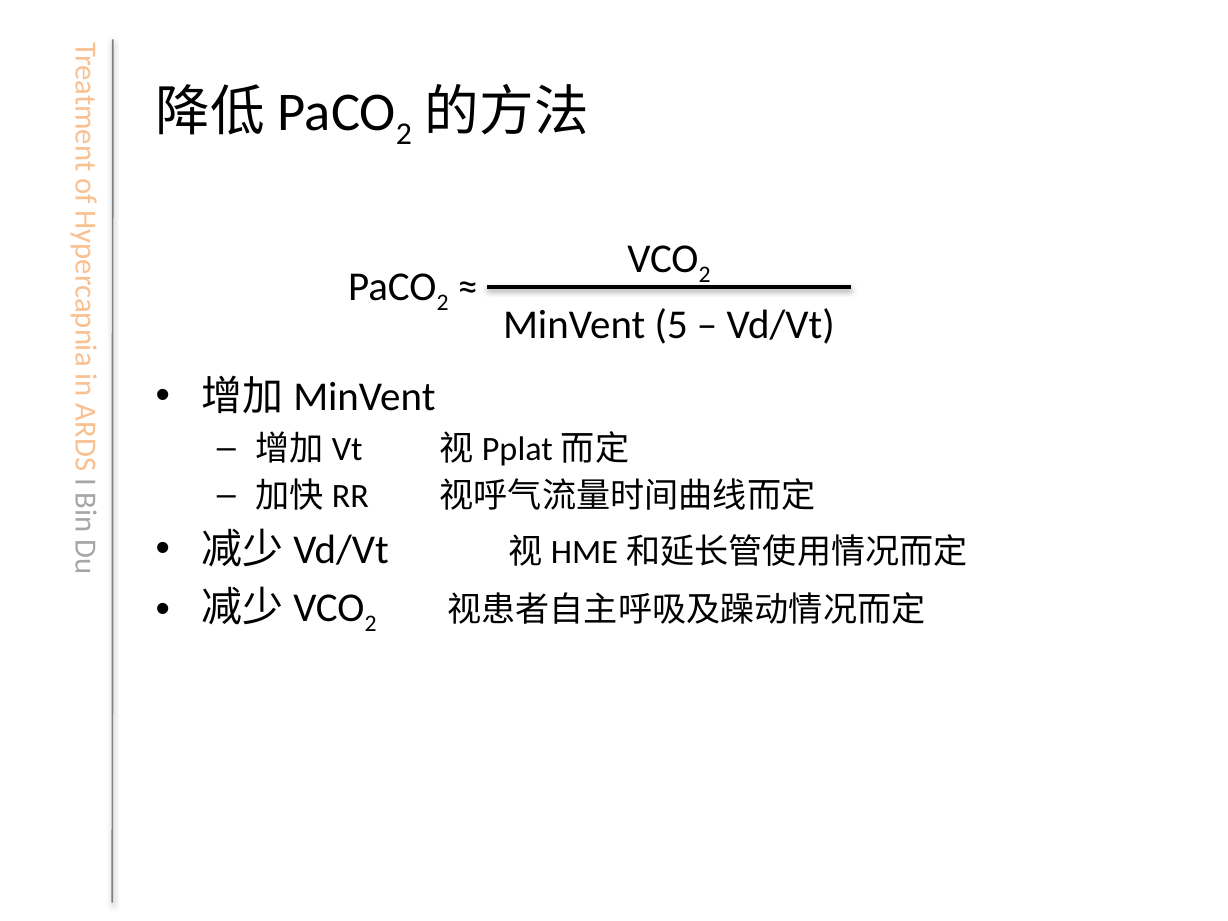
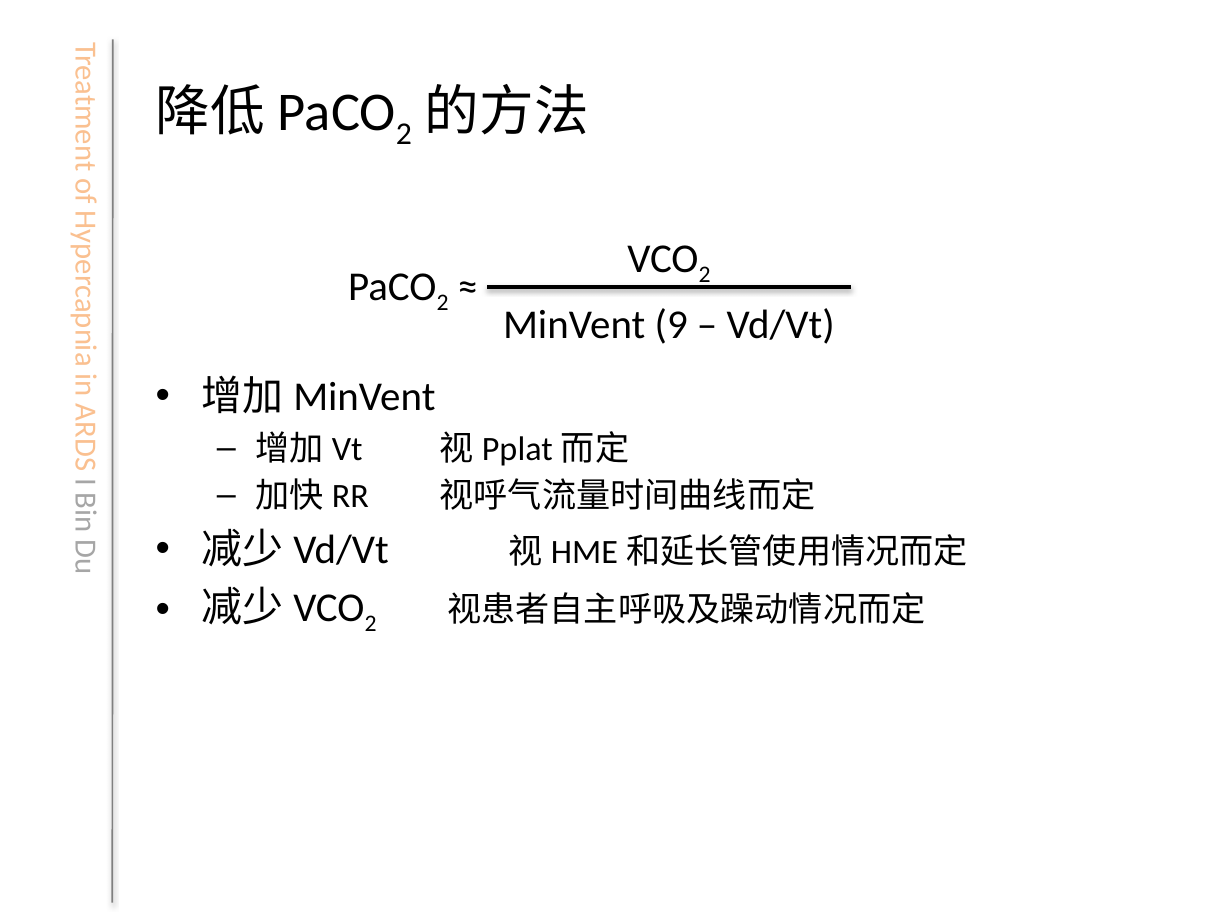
5: 5 -> 9 (671, 325)
